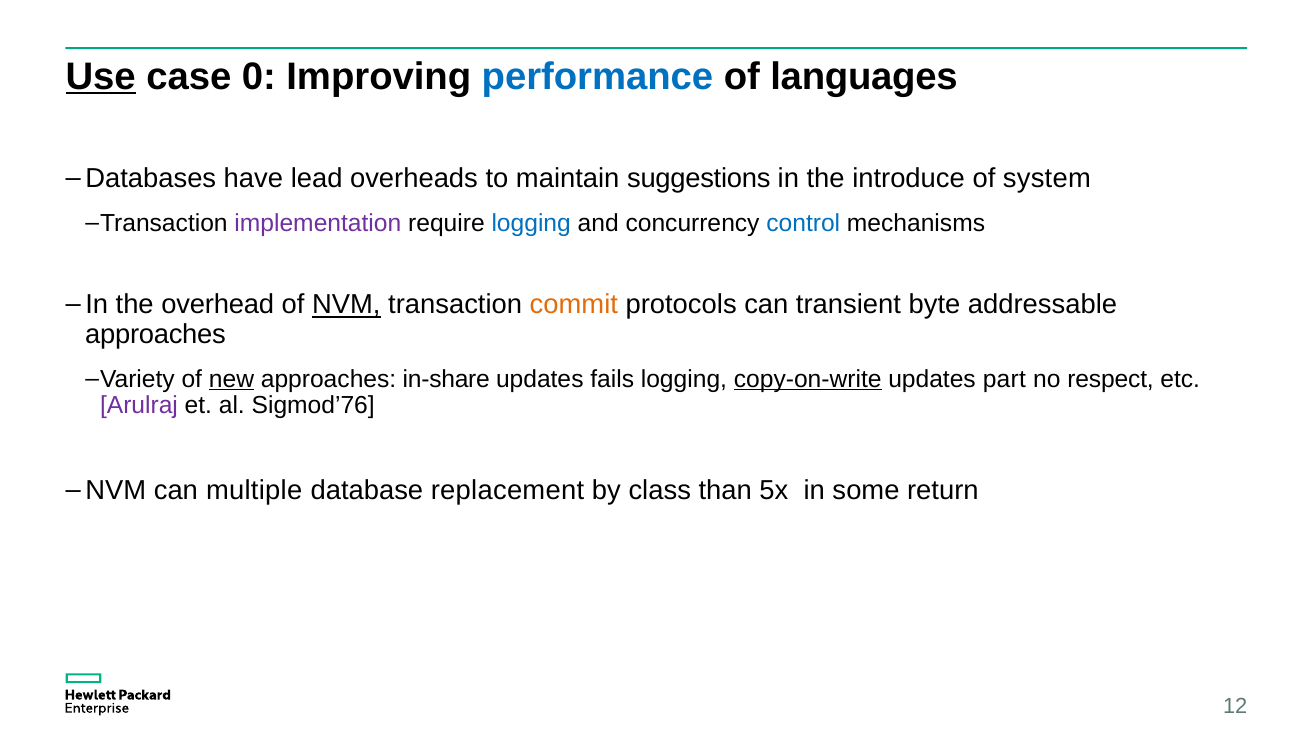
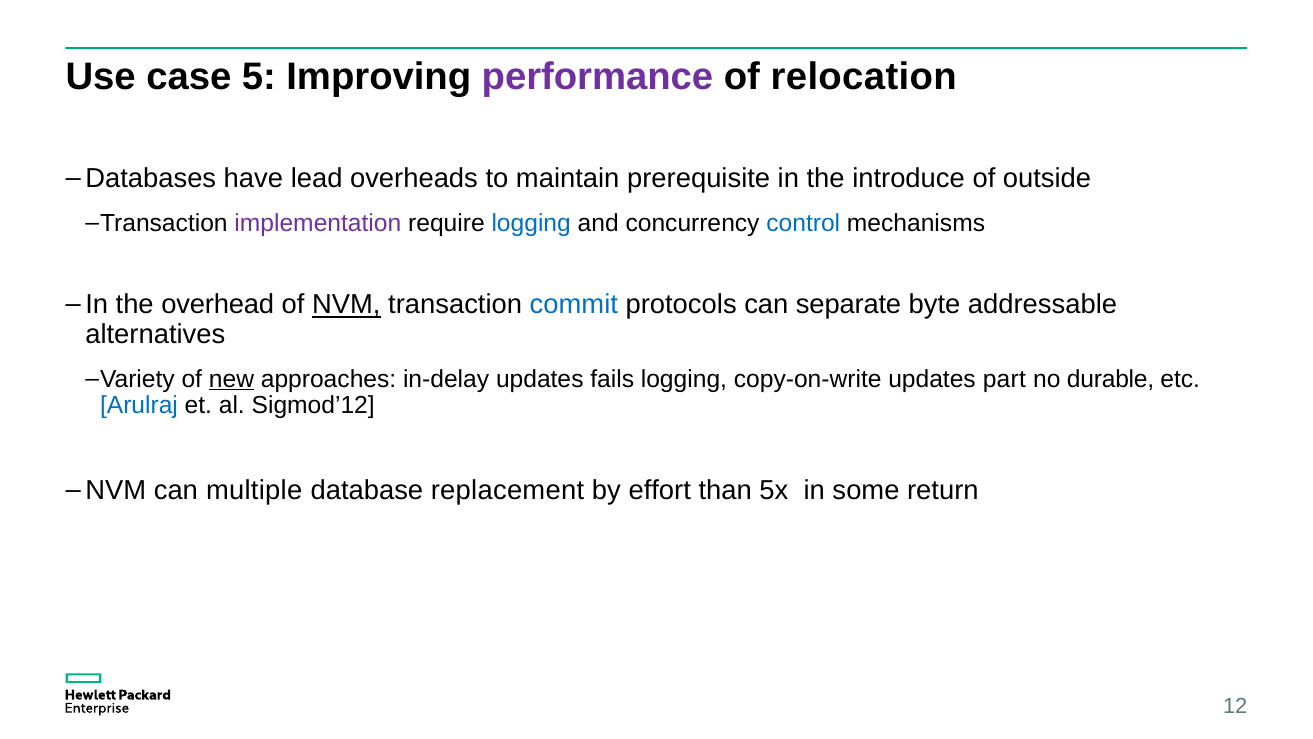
Use underline: present -> none (101, 76)
0: 0 -> 5 (259, 76)
performance colour: blue -> purple (597, 76)
languages: languages -> relocation (864, 76)
suggestions: suggestions -> prerequisite (699, 179)
system: system -> outside (1047, 179)
commit colour: orange -> blue (574, 305)
transient: transient -> separate (849, 305)
approaches: approaches -> alternatives (155, 334)
in-share: in-share -> in-delay (446, 379)
copy-on-write underline: present -> none (808, 379)
respect: respect -> durable (1111, 379)
Arulraj colour: purple -> blue (139, 405)
Sigmod’76: Sigmod’76 -> Sigmod’12 (313, 405)
class: class -> effort (660, 490)
